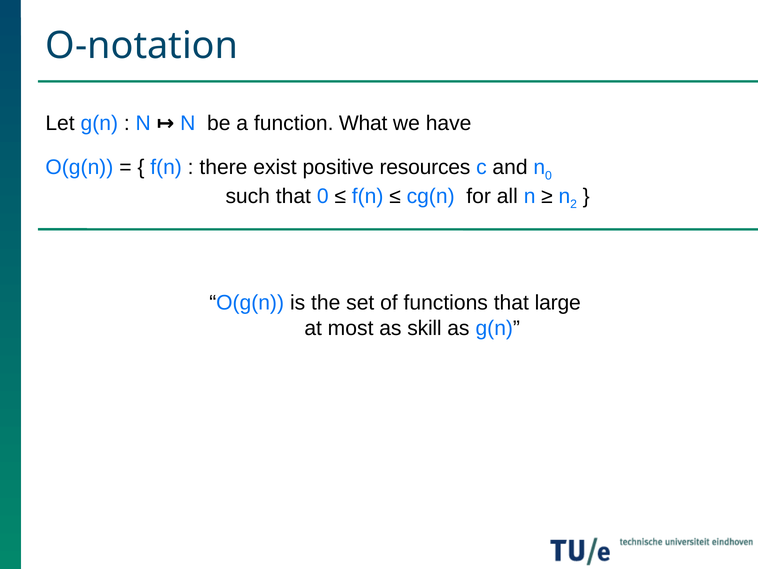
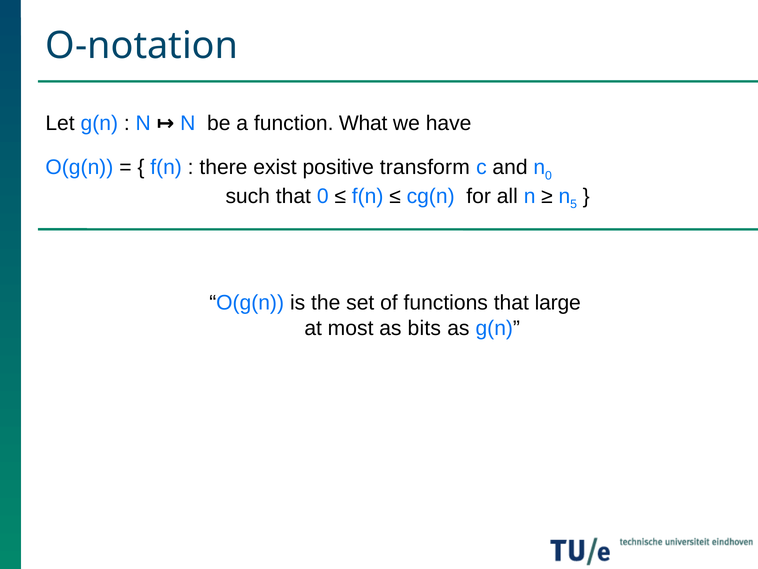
resources: resources -> transform (425, 167)
2: 2 -> 5 (574, 204)
skill: skill -> bits (424, 328)
